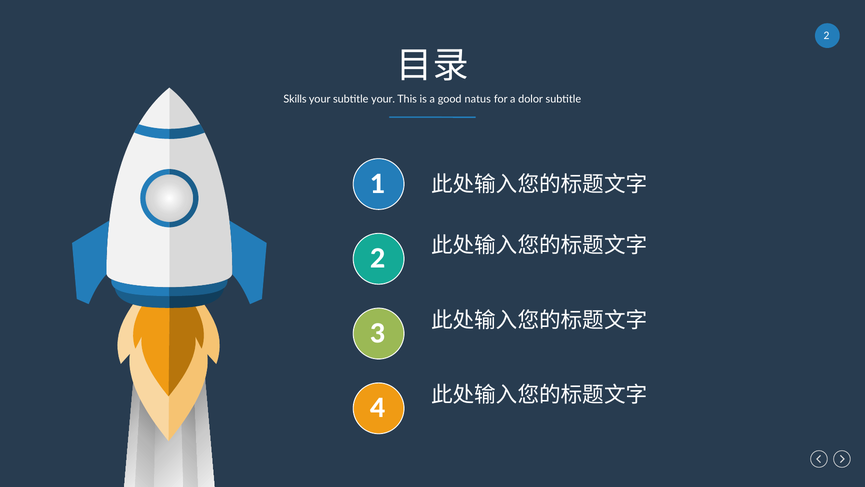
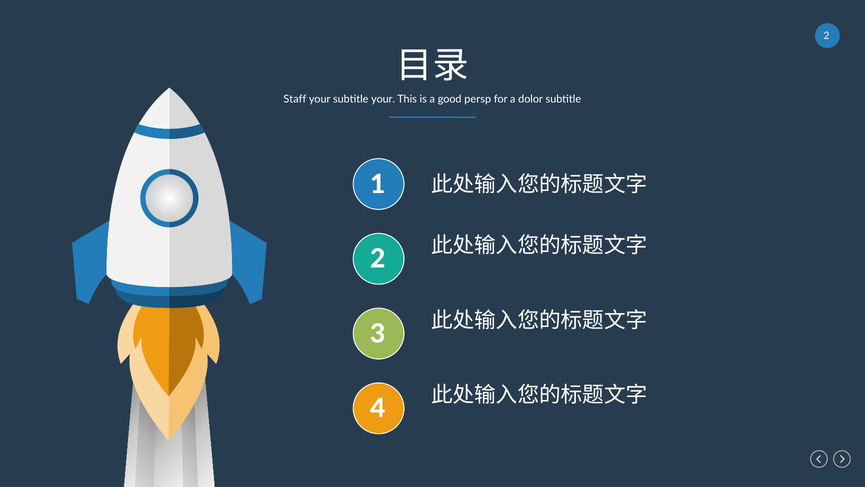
Skills: Skills -> Staff (295, 99)
natus: natus -> persp (478, 99)
